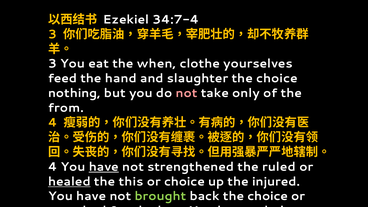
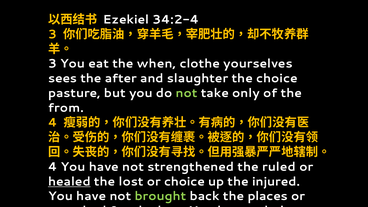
34:7-4: 34:7-4 -> 34:2-4 (176, 20)
feed: feed -> sees (63, 78)
hand: hand -> after (121, 78)
nothing: nothing -> pasture (74, 93)
not colour: pink -> light green (187, 93)
have underline: present -> none (104, 167)
this: this -> lost (131, 181)
back the choice: choice -> places (268, 196)
